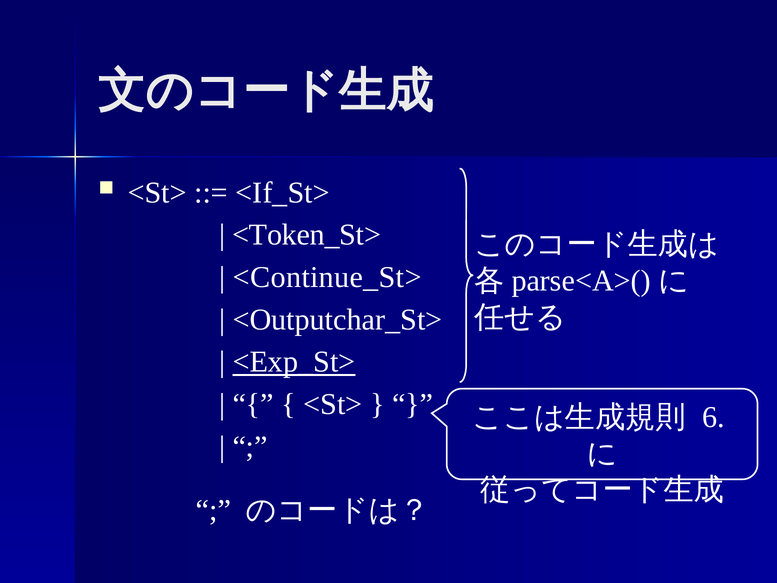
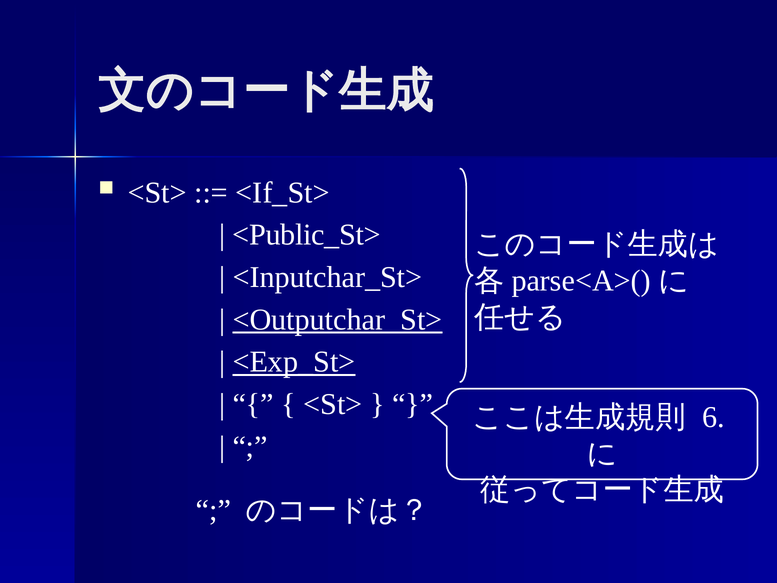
<Token_St>: <Token_St> -> <Public_St> (307, 235)
<Continue_St>: <Continue_St> -> <Inputchar_St> (327, 277)
<Outputchar_St> underline: none -> present (337, 319)
